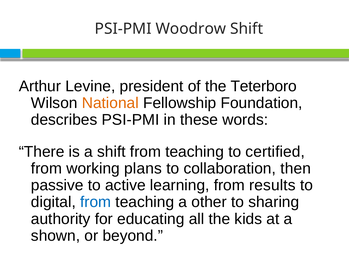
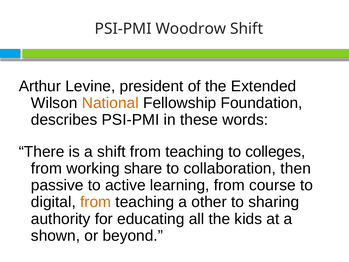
Teterboro: Teterboro -> Extended (264, 86)
certified: certified -> colleges (275, 152)
plans: plans -> share (143, 168)
results: results -> course (272, 185)
from colour: blue -> orange (96, 202)
